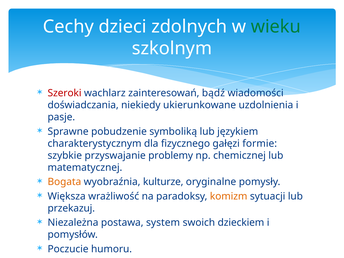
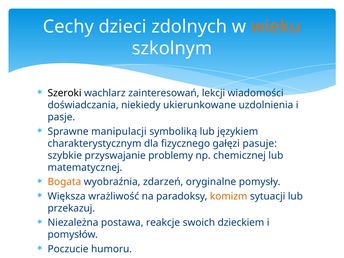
wieku colour: green -> orange (276, 27)
Szeroki colour: red -> black (65, 93)
bądź: bądź -> lekcji (214, 93)
pobudzenie: pobudzenie -> manipulacji (119, 131)
formie: formie -> pasuje (260, 144)
kulturze: kulturze -> zdarzeń (163, 182)
system: system -> reakcje (163, 223)
